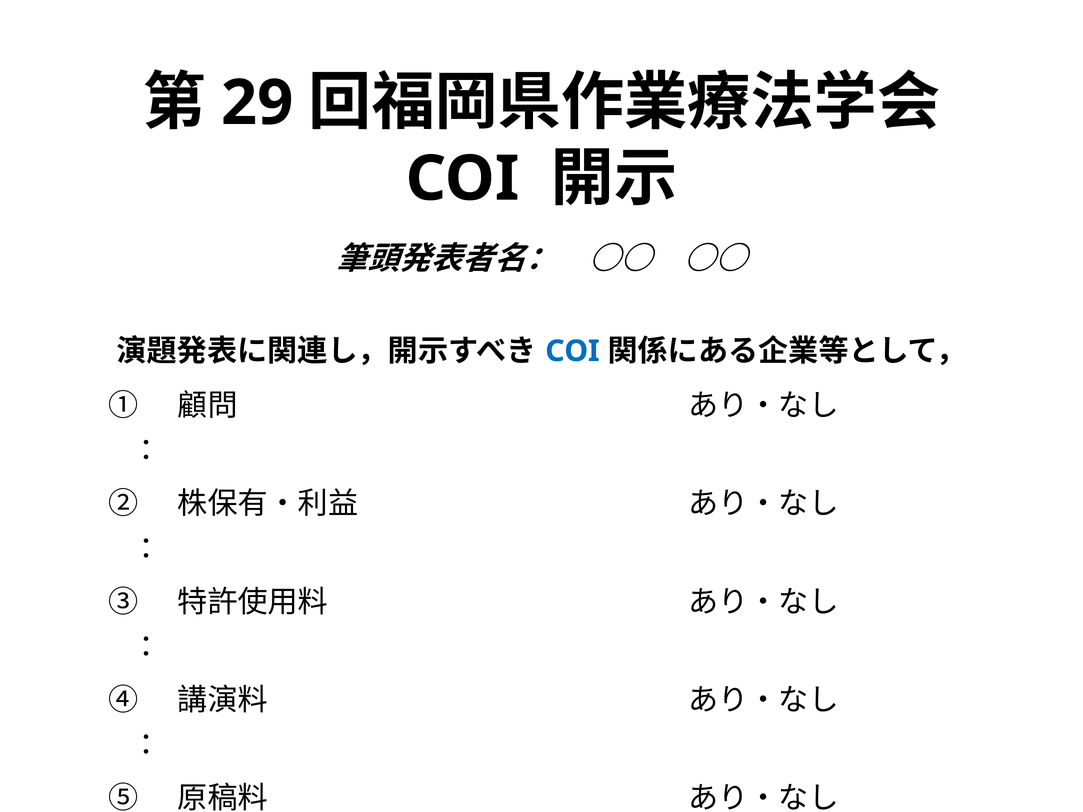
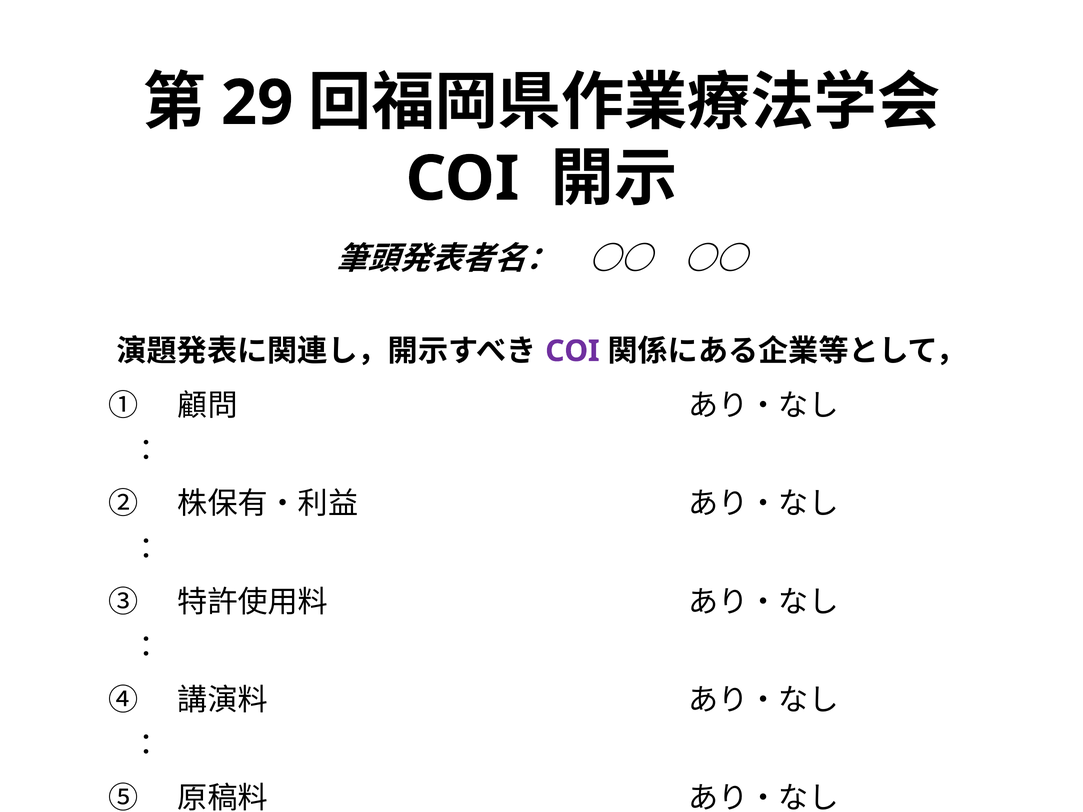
COI colour: blue -> purple (572, 351)
